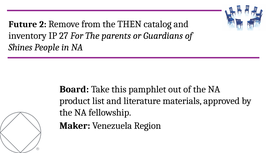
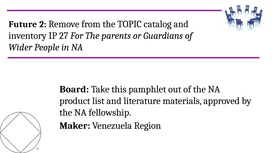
THEN: THEN -> TOPIC (130, 24)
Shines: Shines -> Wider (20, 47)
